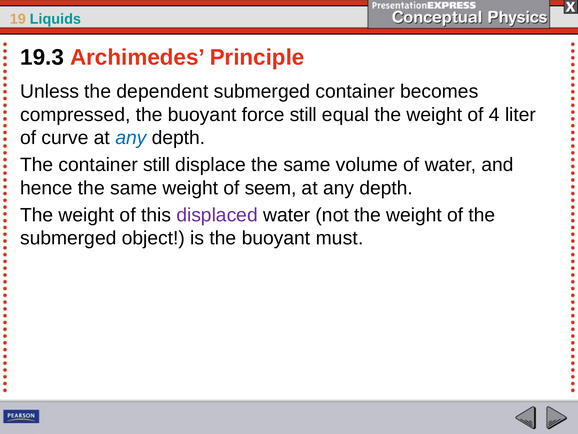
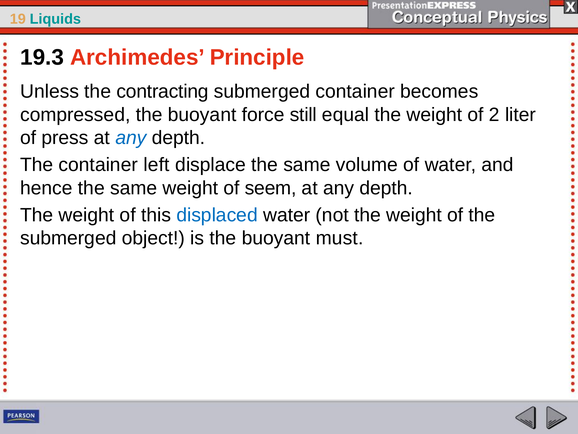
dependent: dependent -> contracting (163, 91)
4: 4 -> 2 (494, 115)
curve: curve -> press (65, 138)
container still: still -> left (156, 165)
displaced colour: purple -> blue (217, 215)
